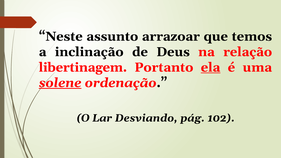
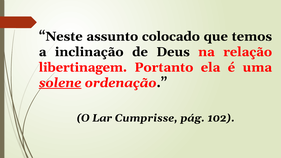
arrazoar: arrazoar -> colocado (171, 36)
ela underline: present -> none (211, 67)
Desviando: Desviando -> Cumprisse (146, 118)
